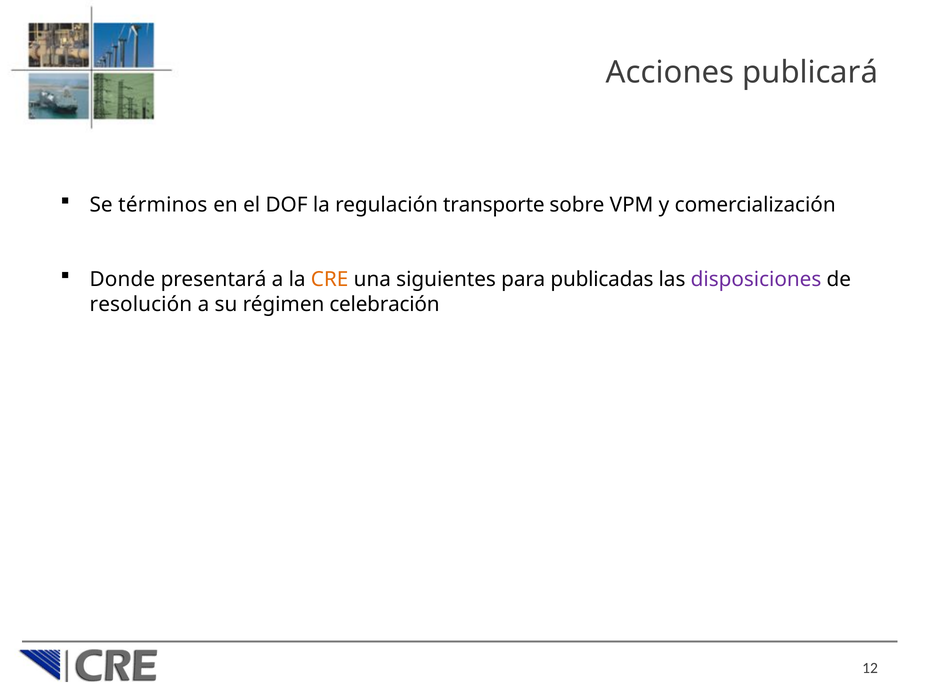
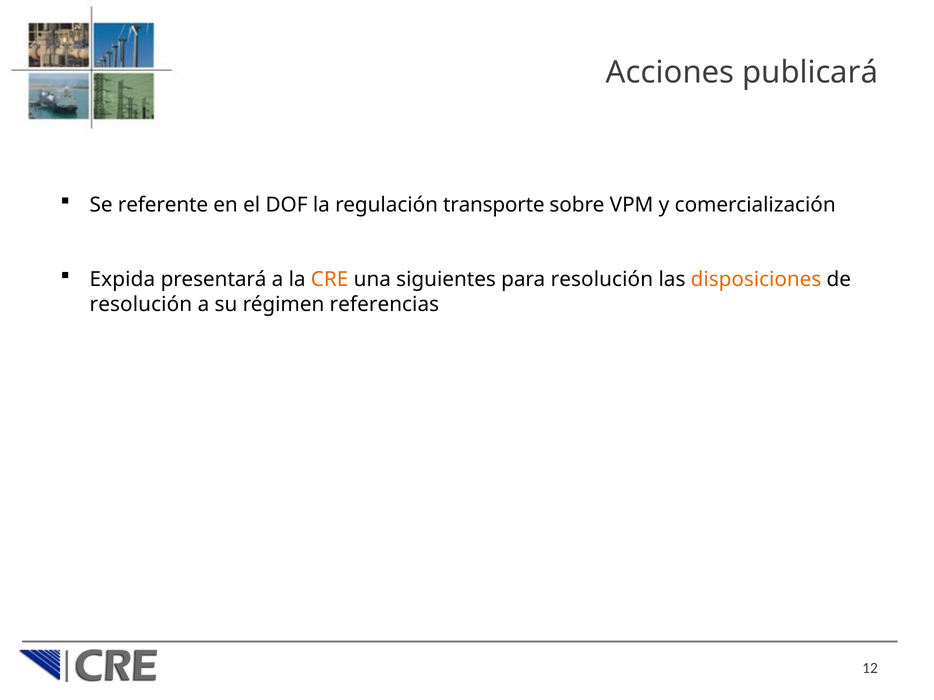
términos: términos -> referente (163, 205)
Donde: Donde -> Expida (122, 280)
para publicadas: publicadas -> resolución (602, 280)
disposiciones colour: purple -> orange (756, 280)
celebración: celebración -> referencias (384, 305)
